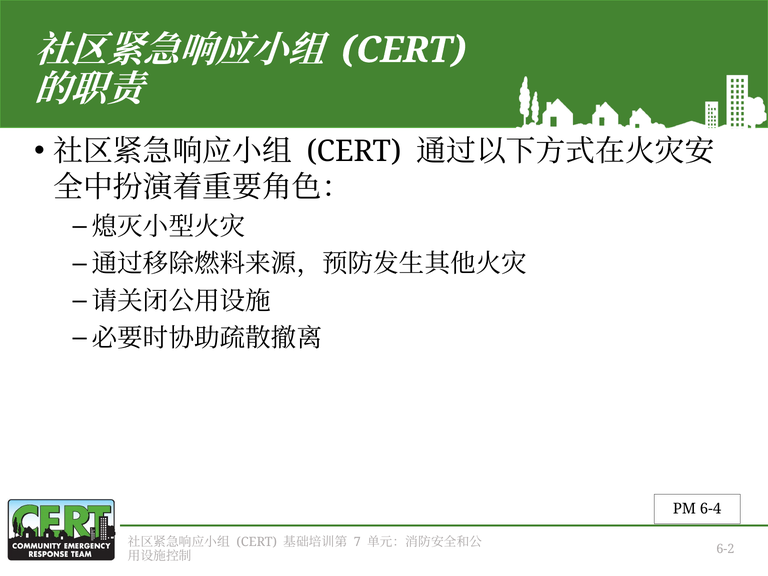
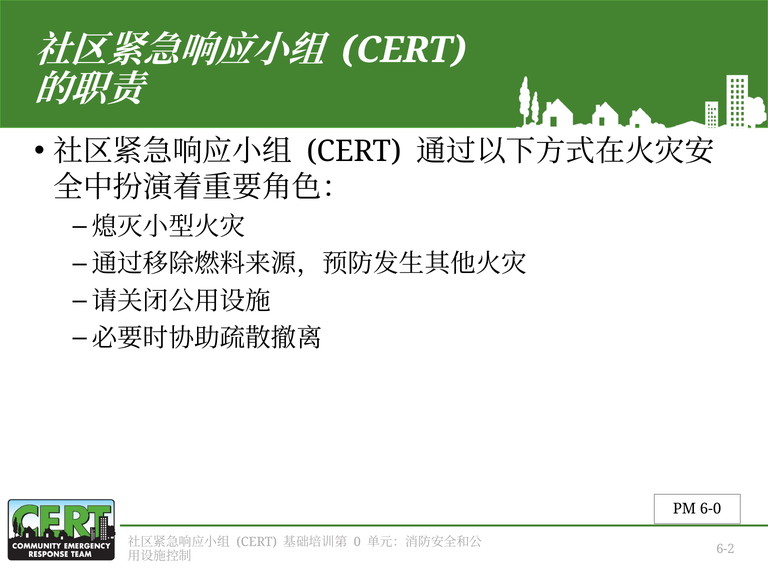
6-4: 6-4 -> 6-0 (711, 509)
7: 7 -> 0 (357, 542)
